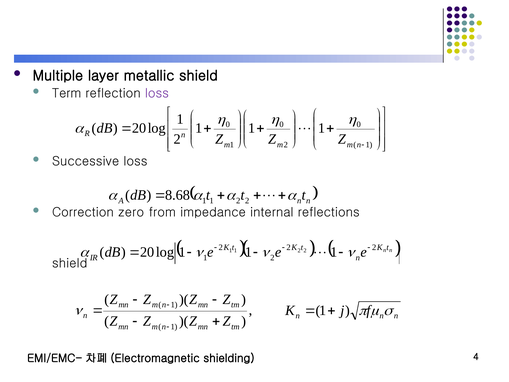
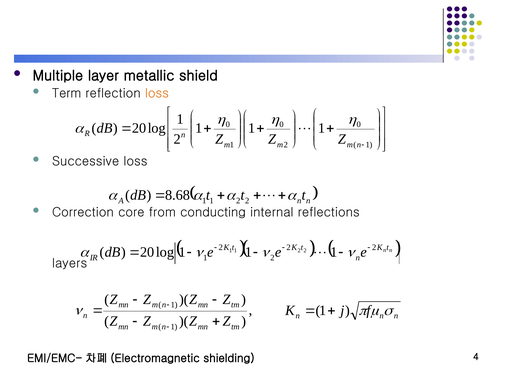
loss colour: purple -> orange (157, 93)
zero: zero -> core (131, 212)
impedance: impedance -> conducting (213, 212)
shield: shield -> layers (70, 263)
